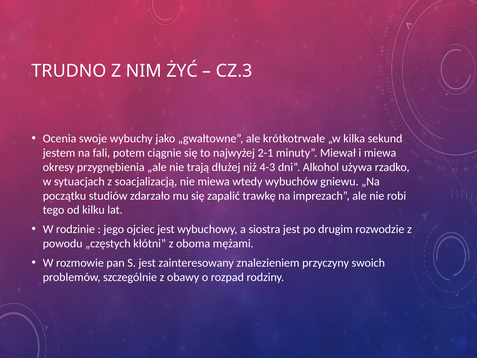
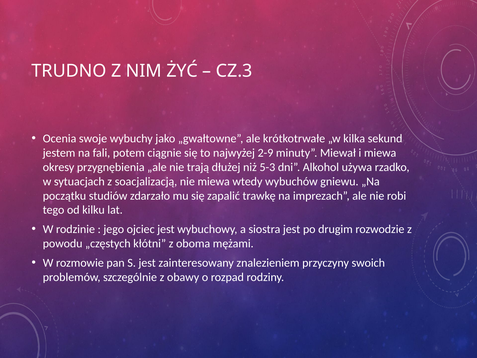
2-1: 2-1 -> 2-9 (265, 153)
4-3: 4-3 -> 5-3 (267, 167)
